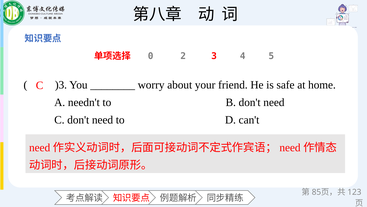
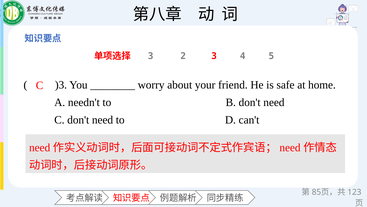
0: 0 -> 3 (151, 56)
